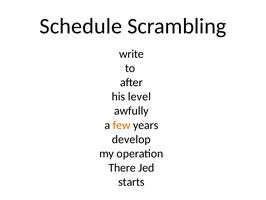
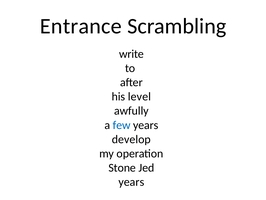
Schedule: Schedule -> Entrance (81, 26)
few colour: orange -> blue (122, 125)
There: There -> Stone (122, 167)
starts: starts -> years (131, 182)
